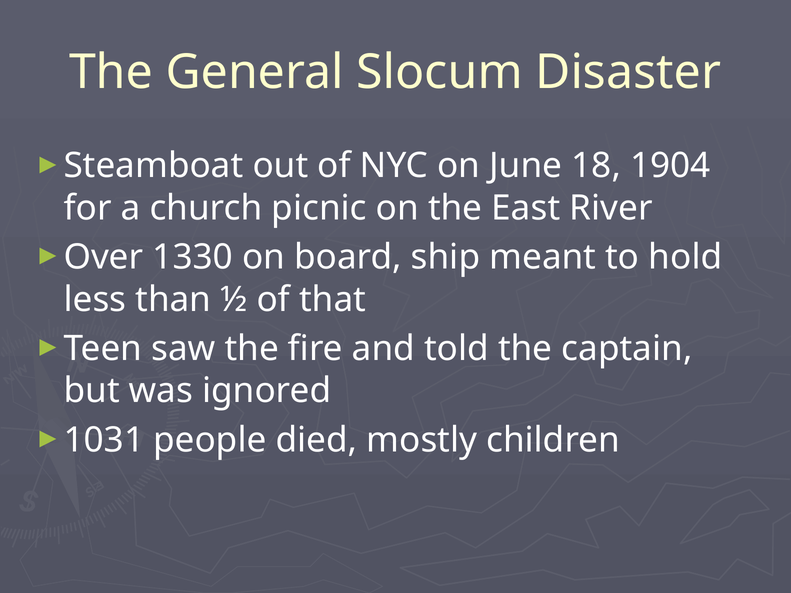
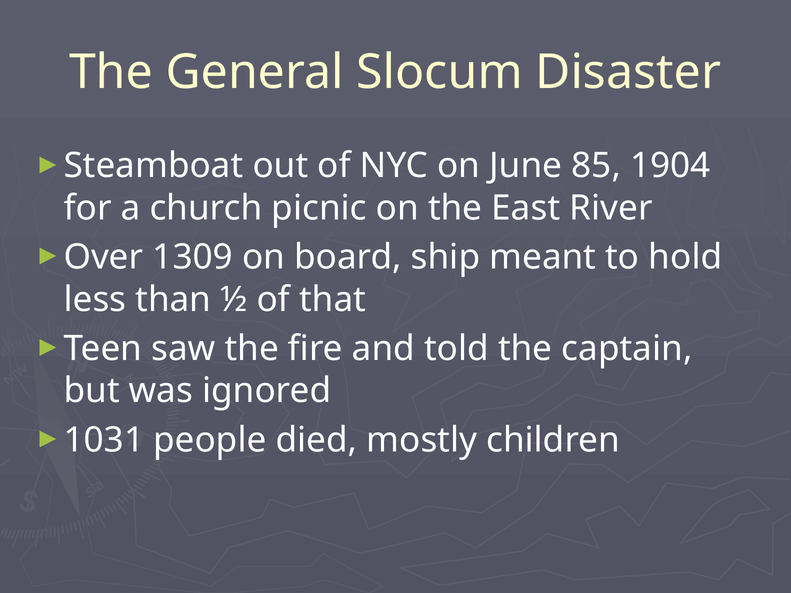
18: 18 -> 85 (596, 166)
1330: 1330 -> 1309 (193, 257)
